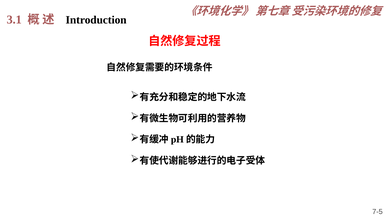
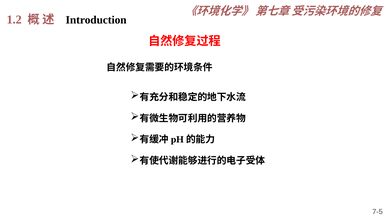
3.1: 3.1 -> 1.2 (14, 20)
